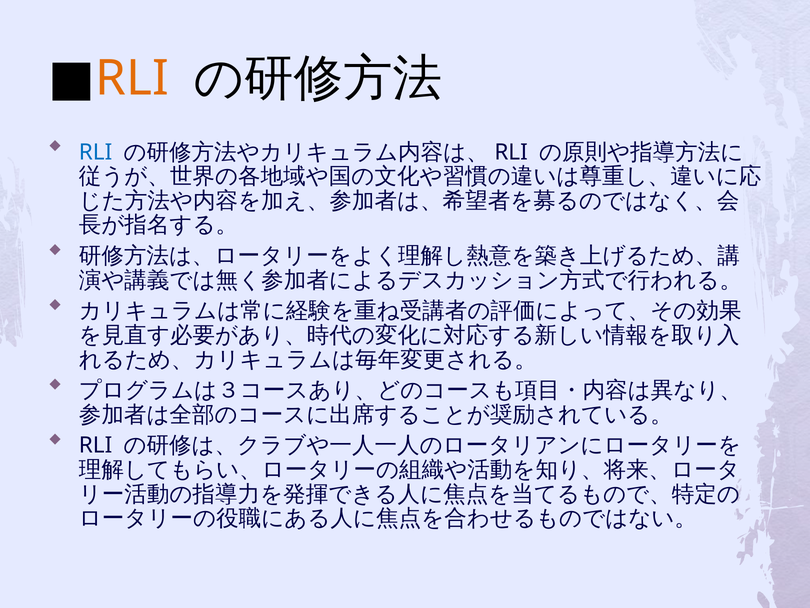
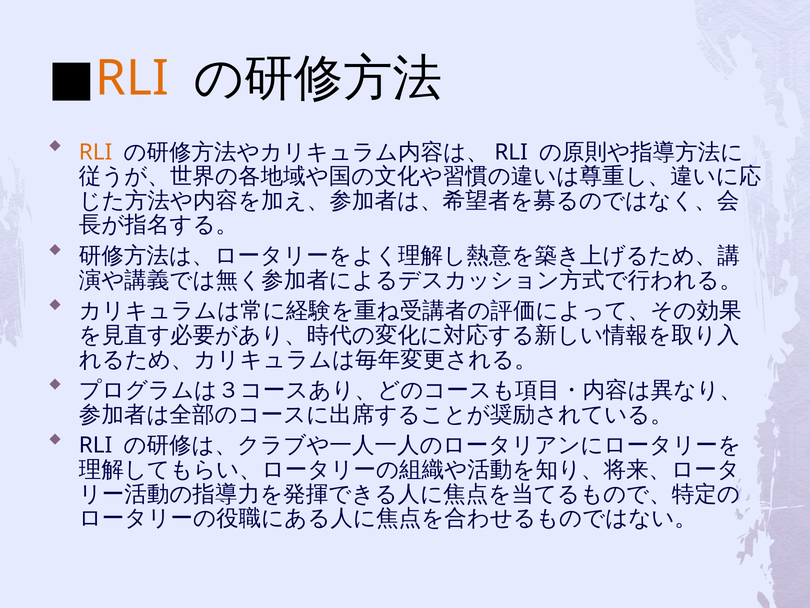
RLI colour: blue -> orange (96, 152)
